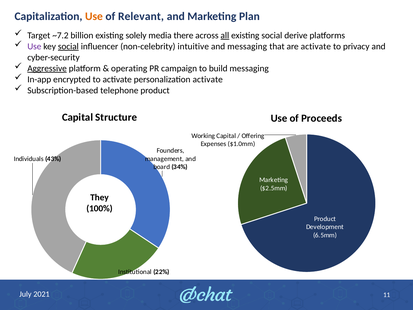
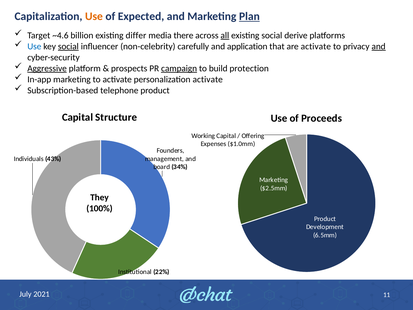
Relevant: Relevant -> Expected (141, 16)
Plan underline: none -> present (249, 16)
~7.2: ~7.2 -> ~4.6 (60, 35)
solely: solely -> differ (136, 35)
Use colour: purple -> blue (34, 46)
intuitive: intuitive -> carefully (193, 46)
and messaging: messaging -> application (247, 46)
and underline: none -> present (379, 46)
operating: operating -> prospects (129, 68)
campaign underline: none -> present (179, 68)
build messaging: messaging -> protection (249, 68)
In-app encrypted: encrypted -> marketing (72, 79)
